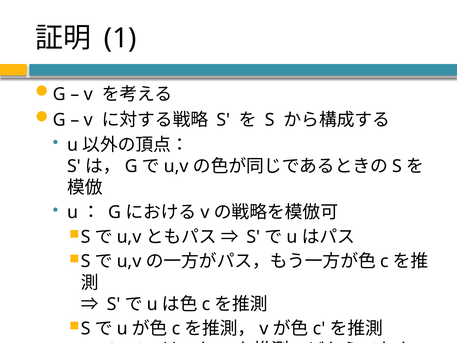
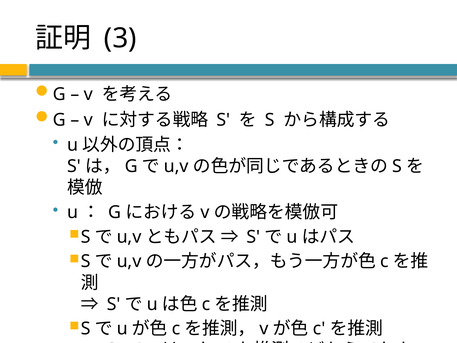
1: 1 -> 3 (120, 38)
